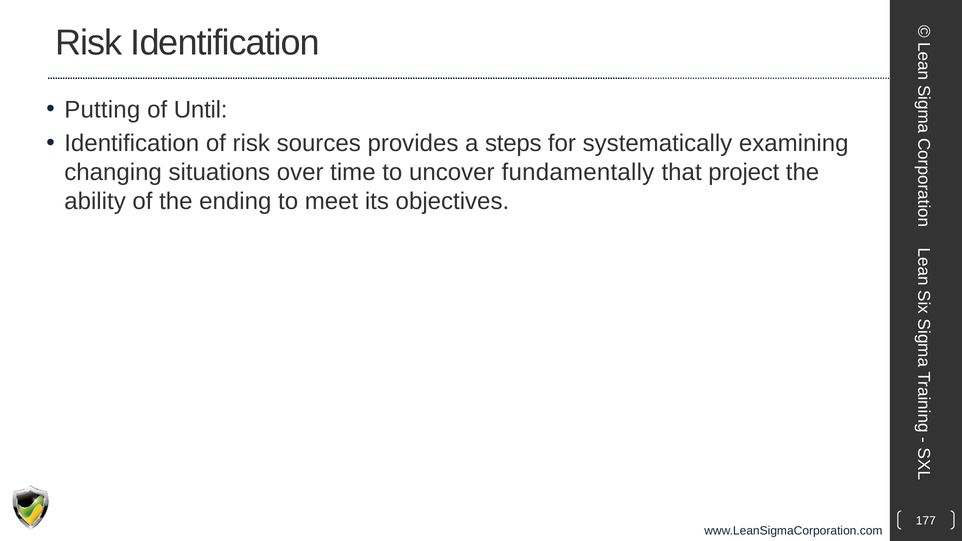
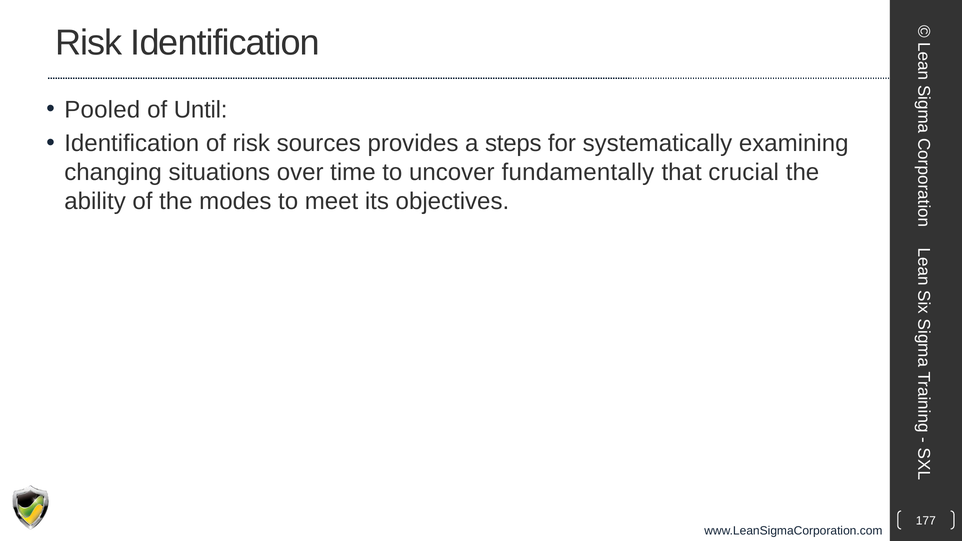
Putting: Putting -> Pooled (102, 110)
project: project -> crucial (744, 172)
ending: ending -> modes (235, 201)
